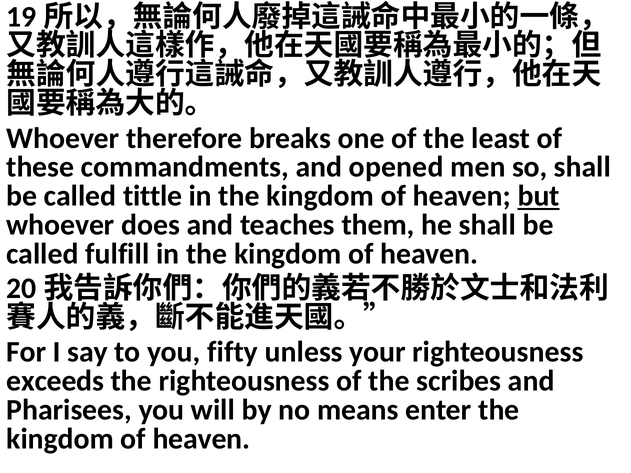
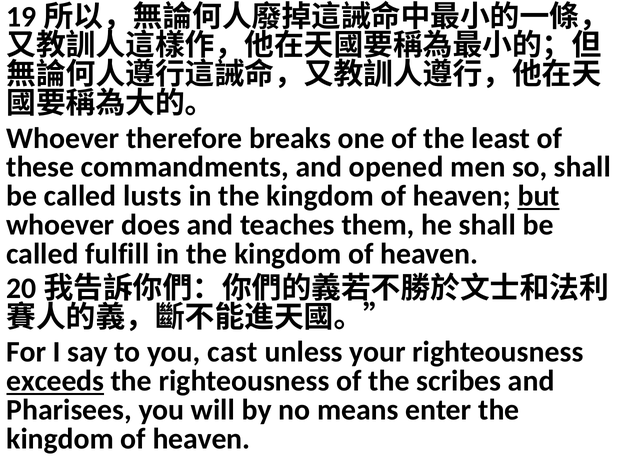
tittle: tittle -> lusts (152, 196)
fifty: fifty -> cast (232, 352)
exceeds underline: none -> present (55, 381)
